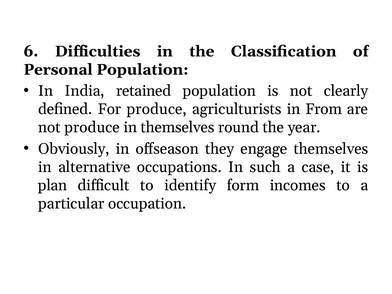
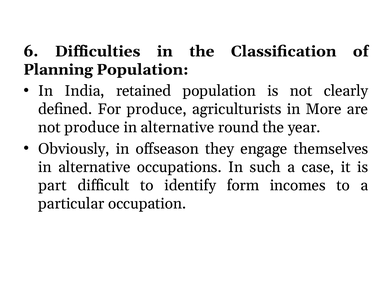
Personal: Personal -> Planning (58, 70)
From: From -> More (324, 109)
themselves: themselves -> alternative (177, 127)
plan: plan -> part (52, 185)
